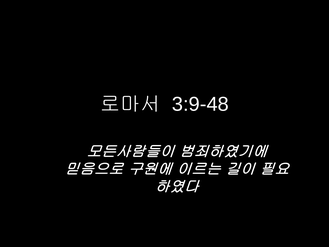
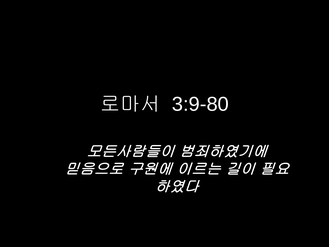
3:9-48: 3:9-48 -> 3:9-80 (200, 104)
